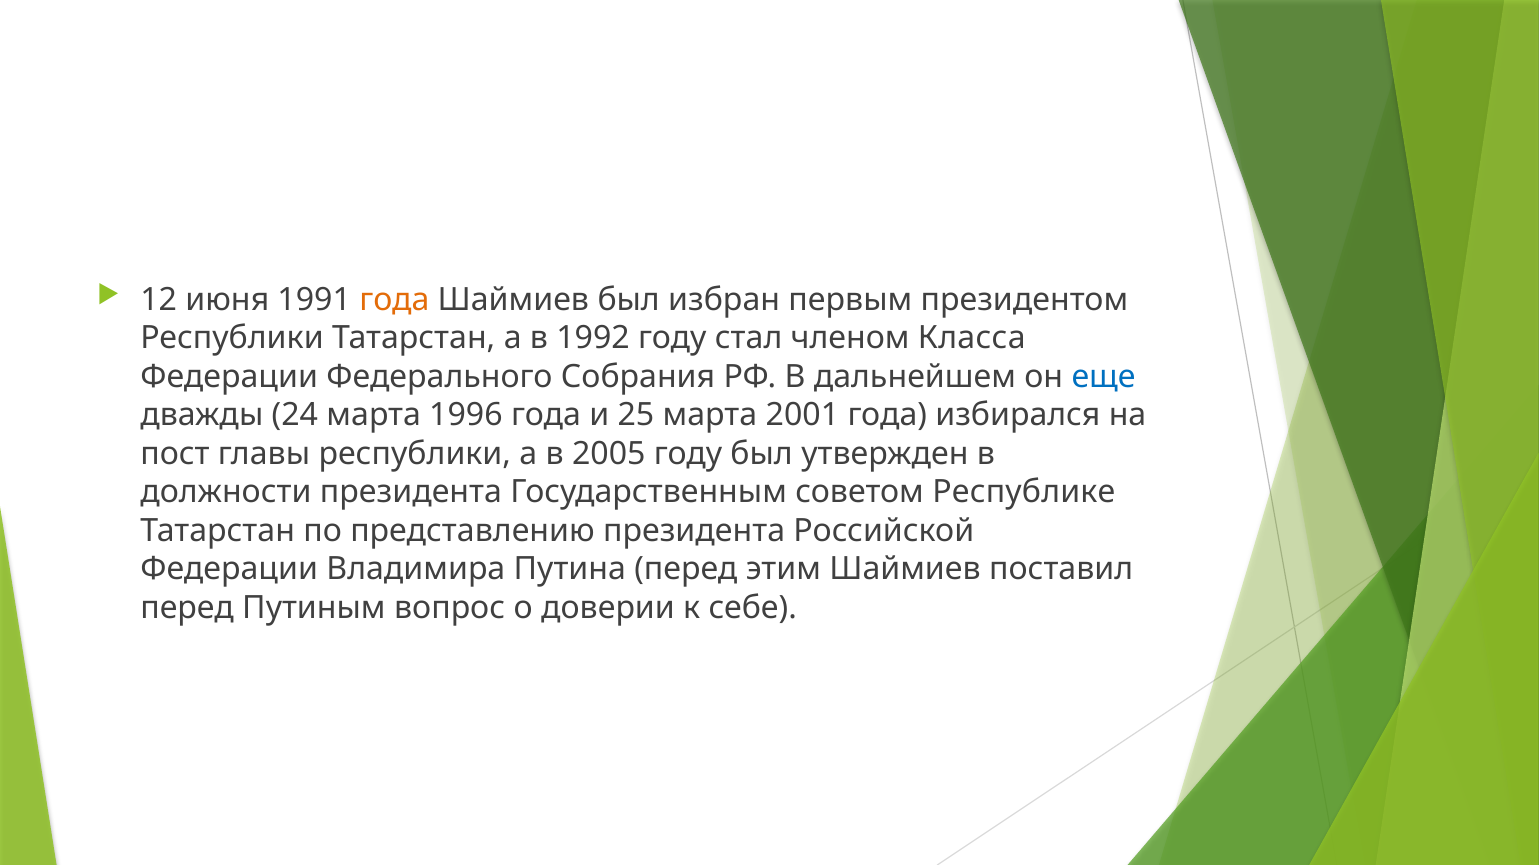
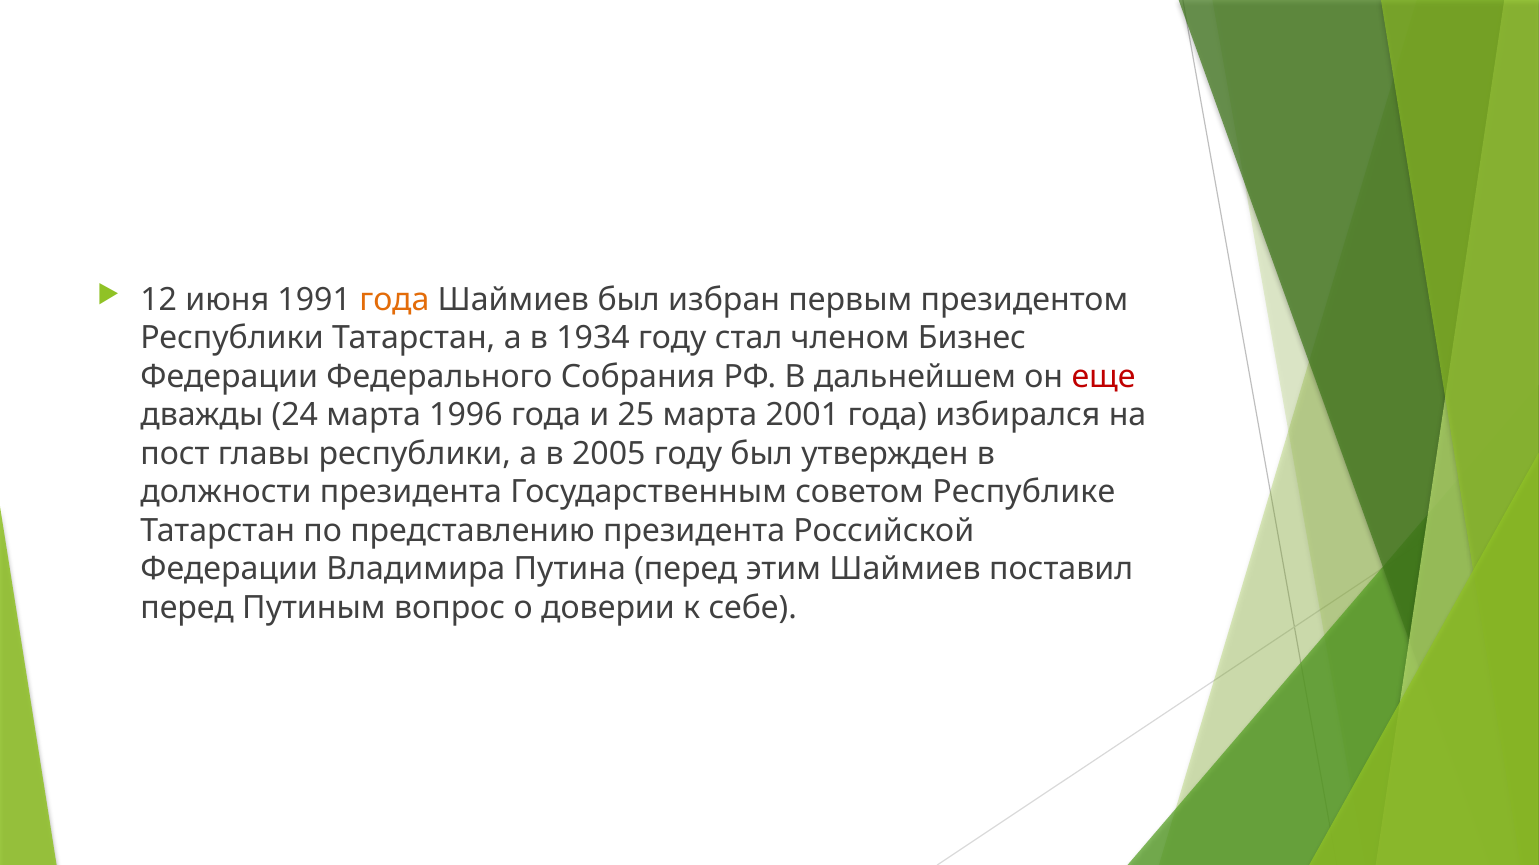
1992: 1992 -> 1934 (593, 339)
Класса: Класса -> Бизнес (972, 339)
еще colour: blue -> red (1104, 377)
